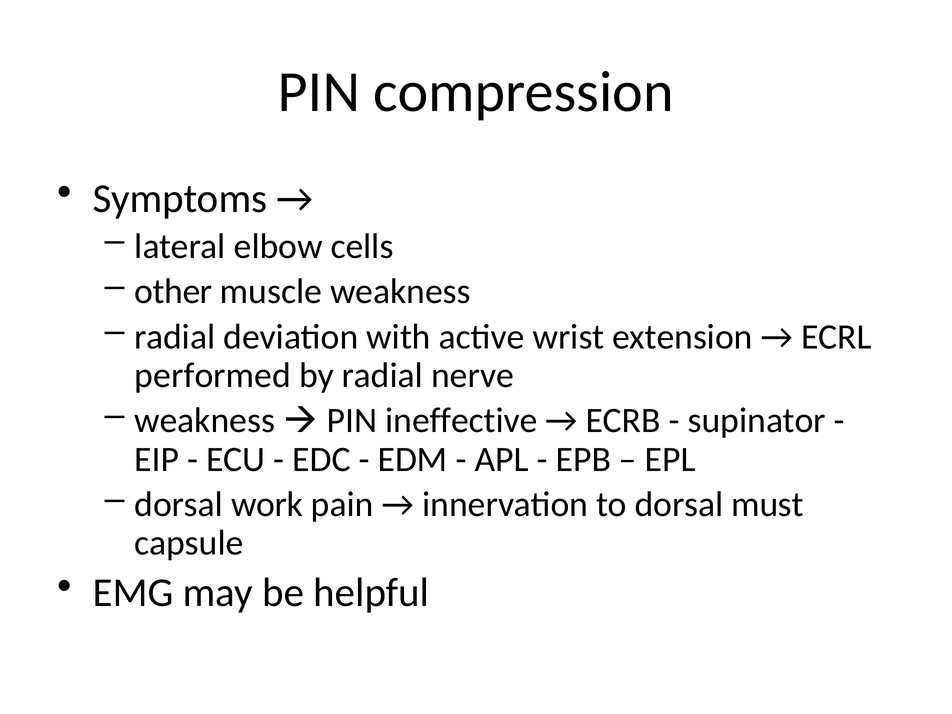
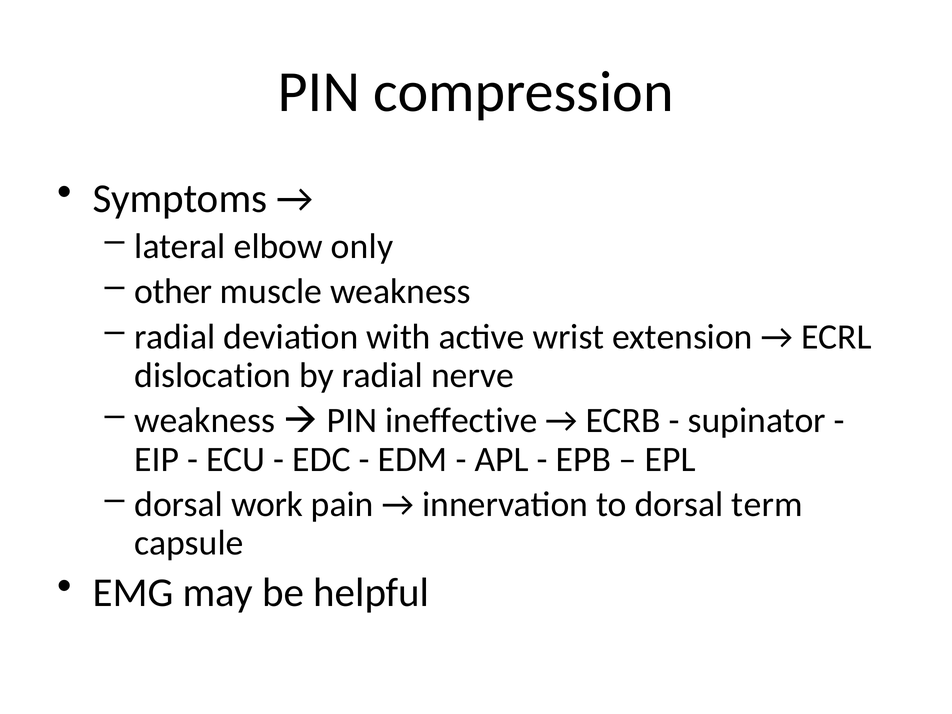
cells: cells -> only (362, 246)
performed: performed -> dislocation (213, 375)
must: must -> term (767, 505)
